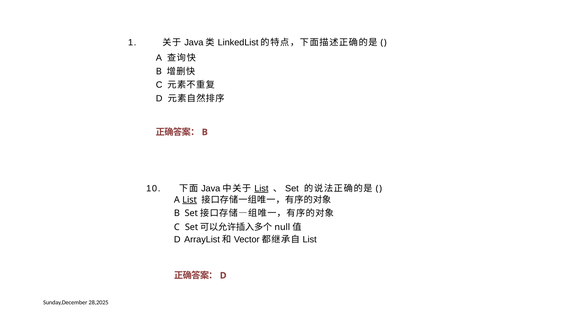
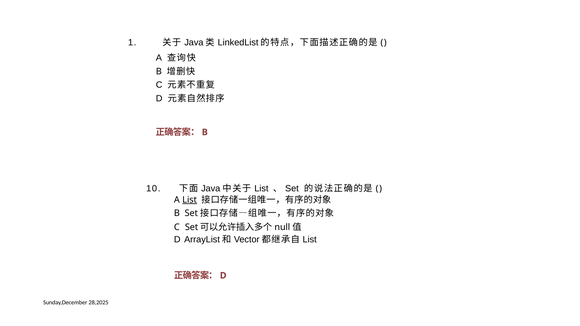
List underline: present -> none (261, 189)
